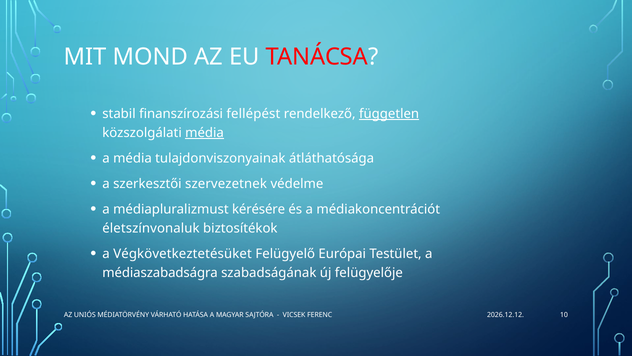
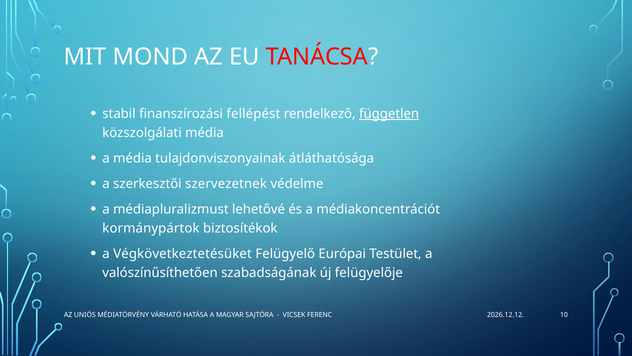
média underline: present -> none (205, 133)
kérésére: kérésére -> lehetővé (259, 209)
életszínvonaluk: életszínvonaluk -> kormánypártok (151, 228)
médiaszabadságra: médiaszabadságra -> valószínűsíthetően (160, 273)
